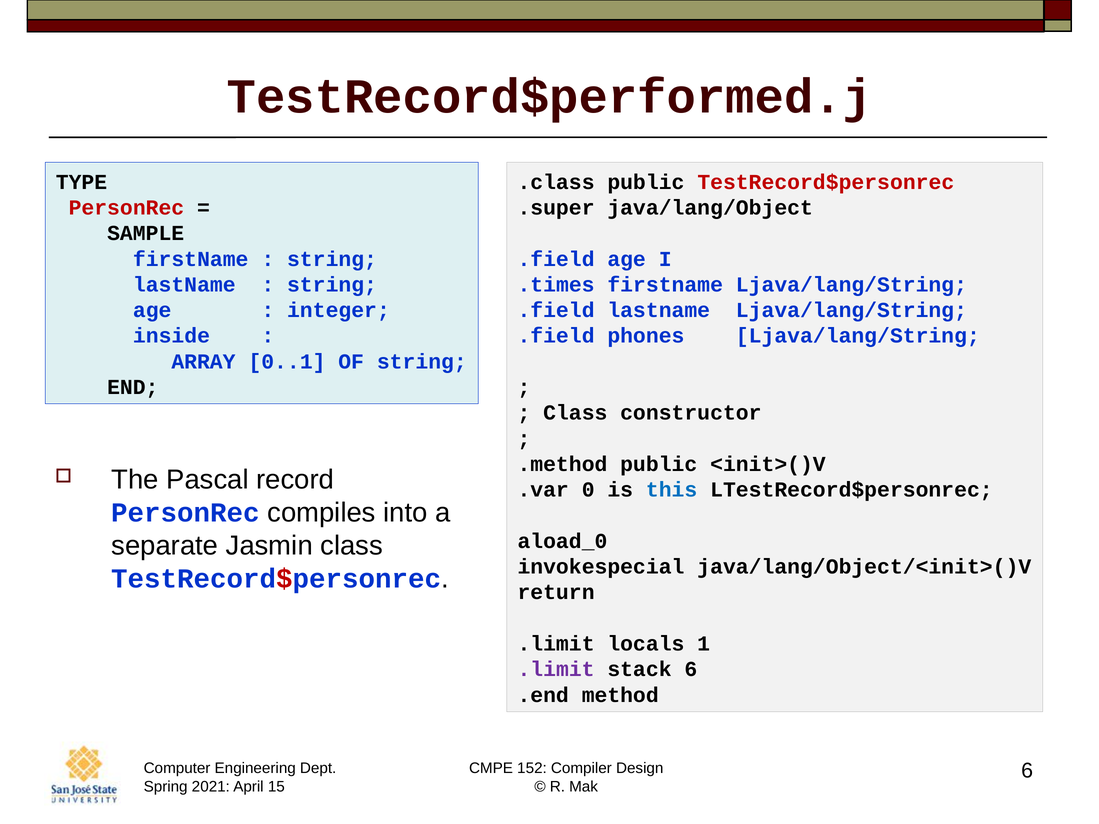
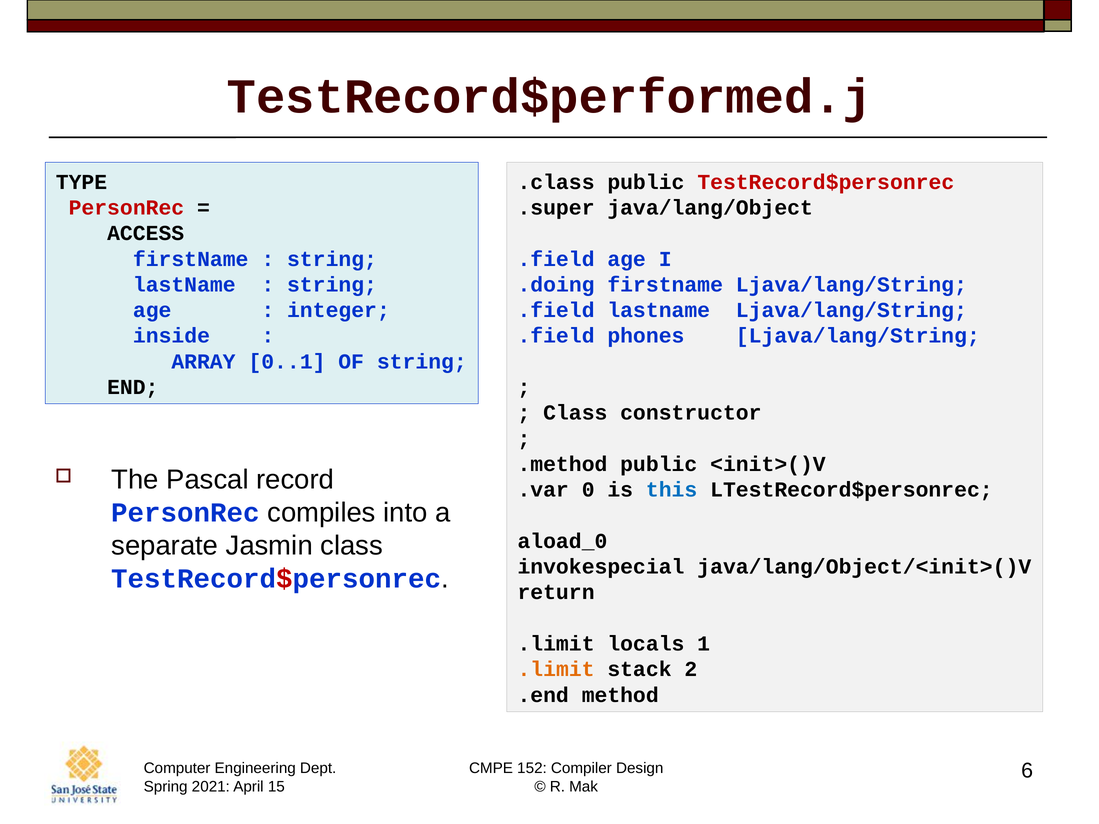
SAMPLE: SAMPLE -> ACCESS (146, 233)
.times: .times -> .doing (556, 285)
.limit colour: purple -> orange (556, 670)
stack 6: 6 -> 2 (691, 670)
